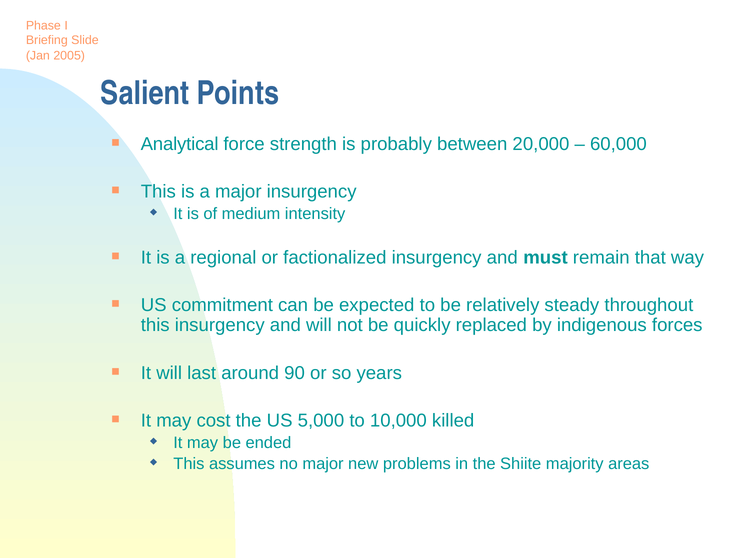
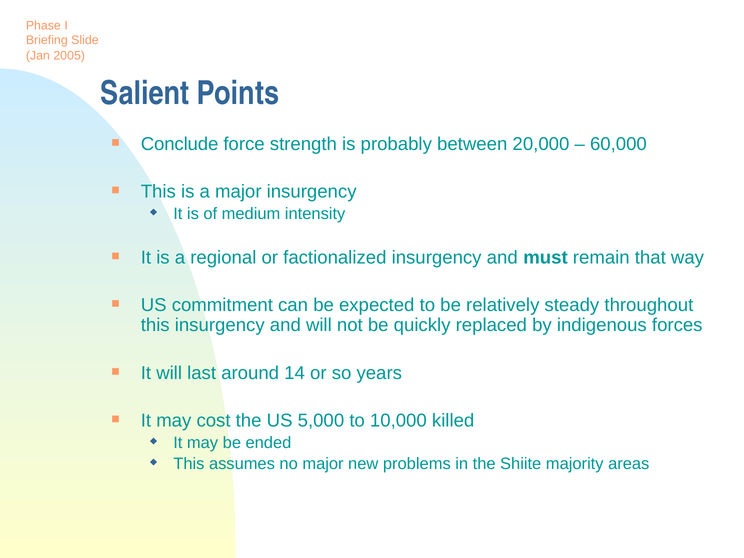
Analytical: Analytical -> Conclude (180, 144)
90: 90 -> 14 (295, 373)
